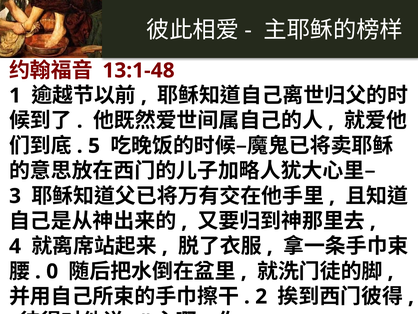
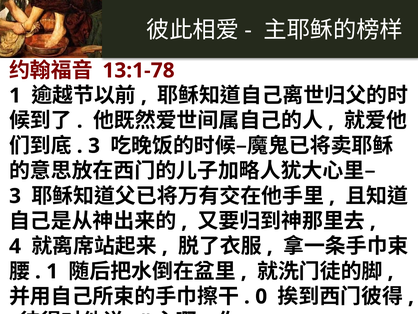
13:1-48: 13:1-48 -> 13:1-78 (139, 70)
5: 5 -> 3 (94, 146)
0: 0 -> 1 (52, 271)
2: 2 -> 0 (261, 296)
